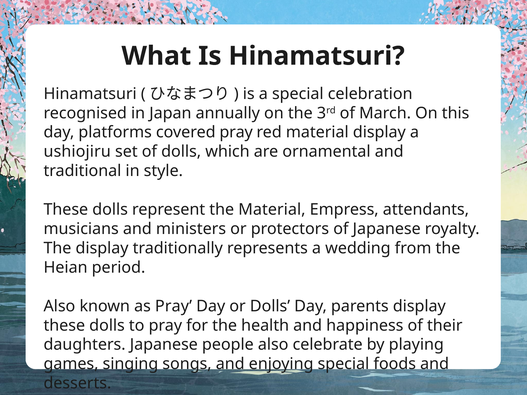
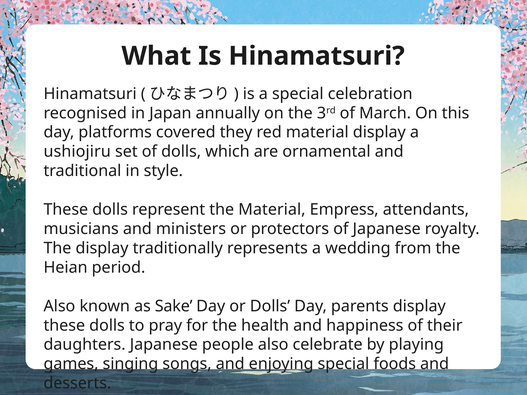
covered pray: pray -> they (236, 132)
as Pray: Pray -> Sake (174, 306)
